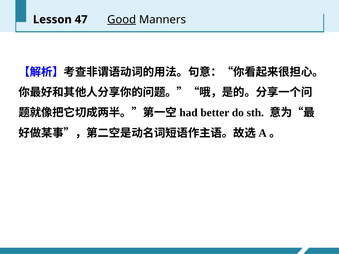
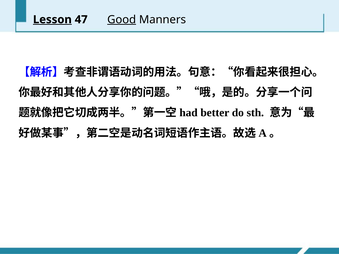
Lesson underline: none -> present (52, 20)
